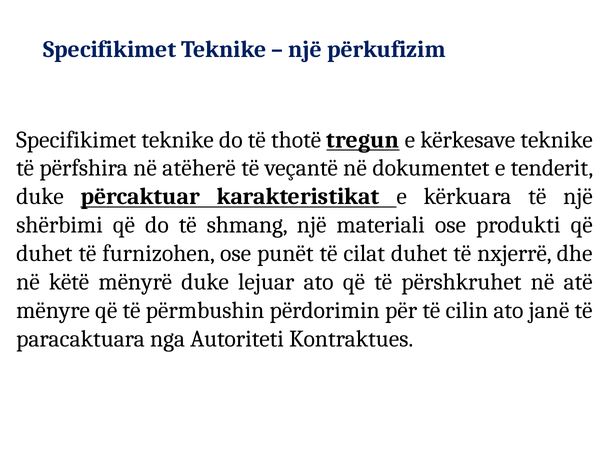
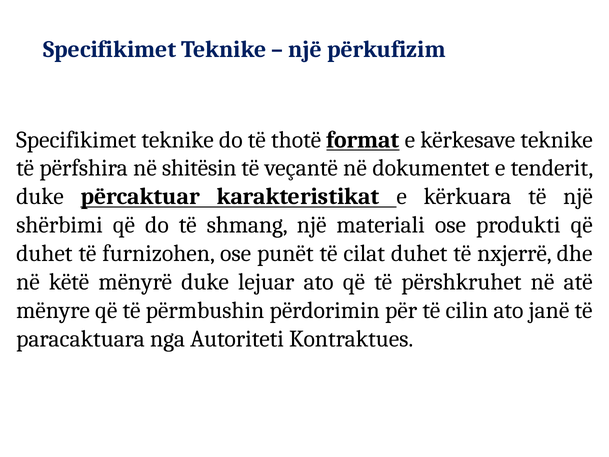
tregun: tregun -> format (363, 140)
atëherë: atëherë -> shitësin (199, 168)
